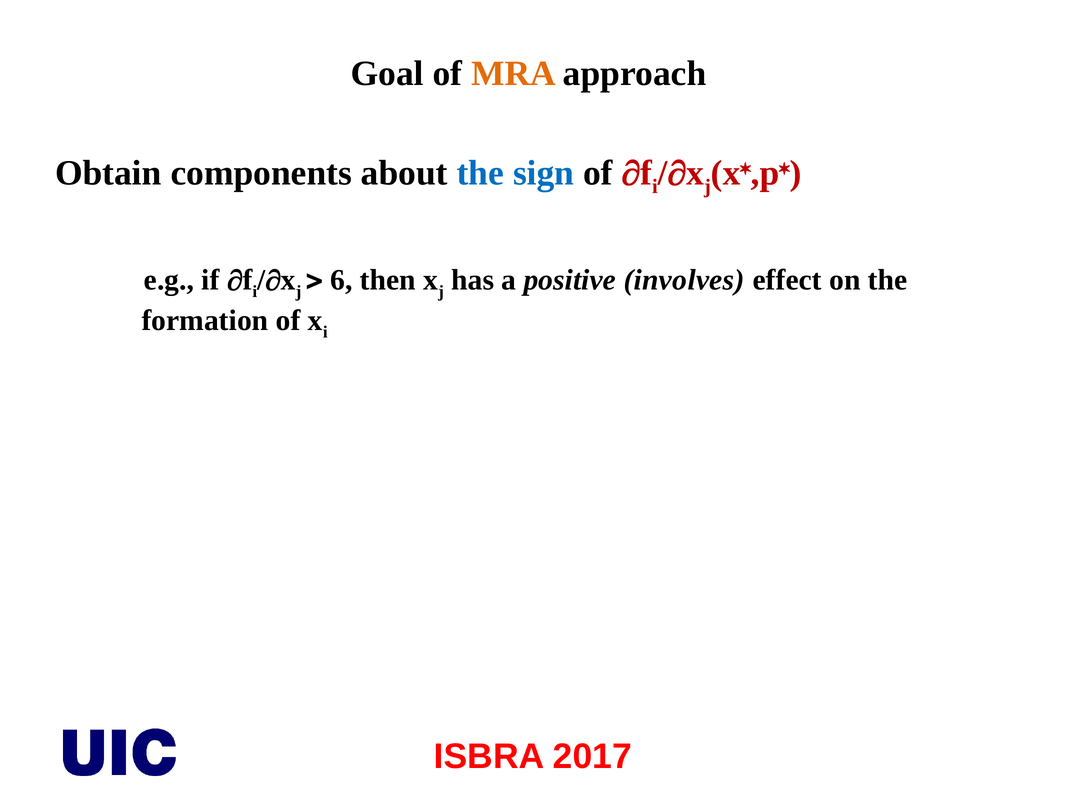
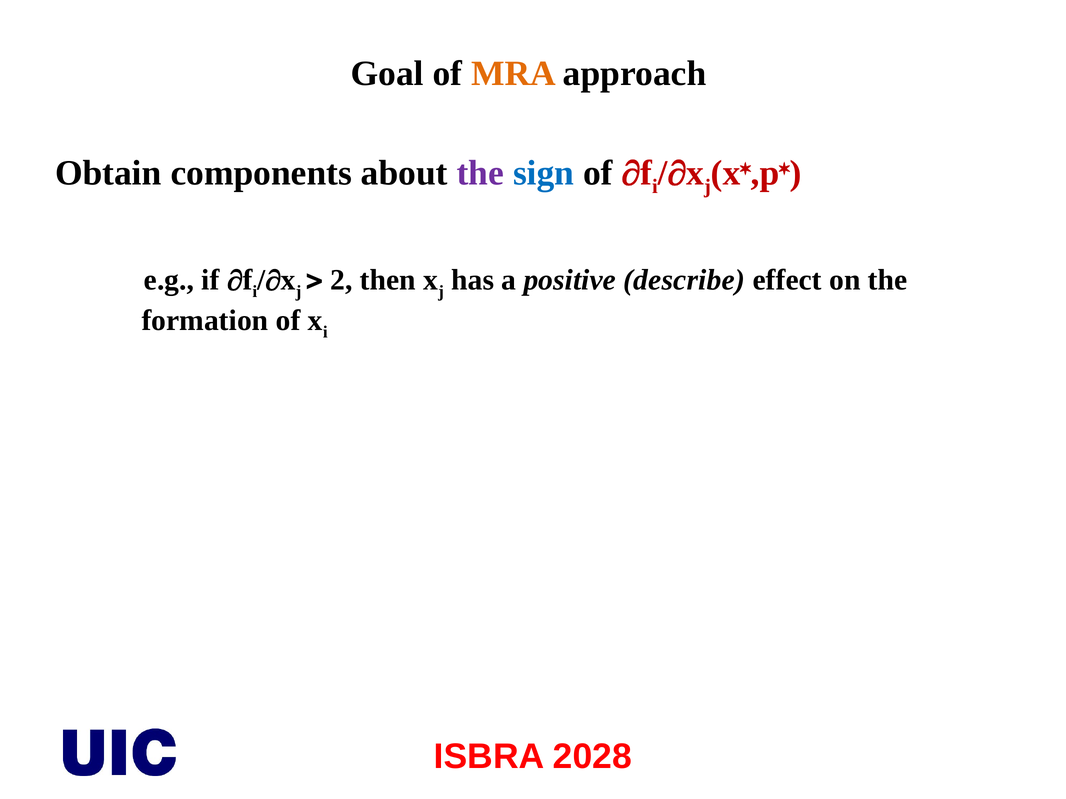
the colour: blue -> purple (480, 173)
6: 6 -> 2 (341, 280)
involves: involves -> describe (684, 280)
2017: 2017 -> 2028 (592, 757)
